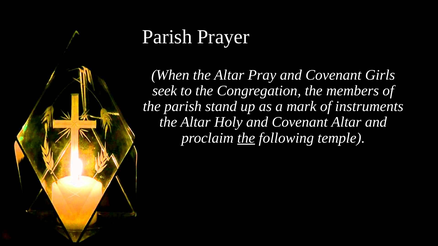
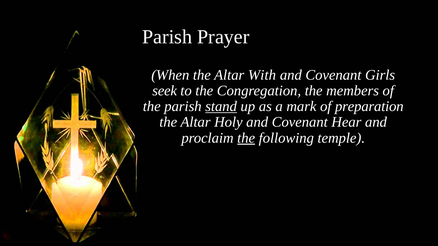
Pray: Pray -> With (262, 75)
stand underline: none -> present (221, 107)
instruments: instruments -> preparation (369, 107)
Covenant Altar: Altar -> Hear (346, 122)
